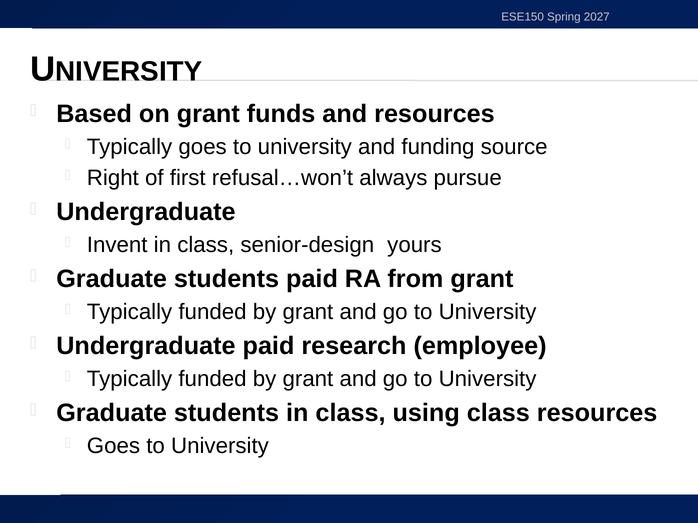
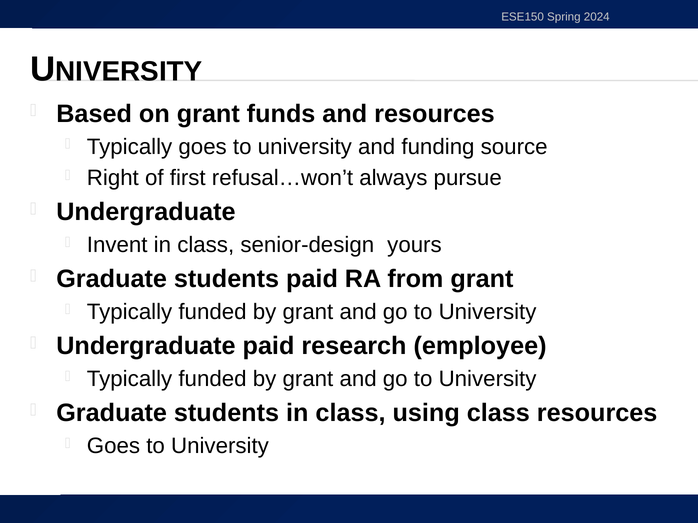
2027: 2027 -> 2024 (597, 17)
